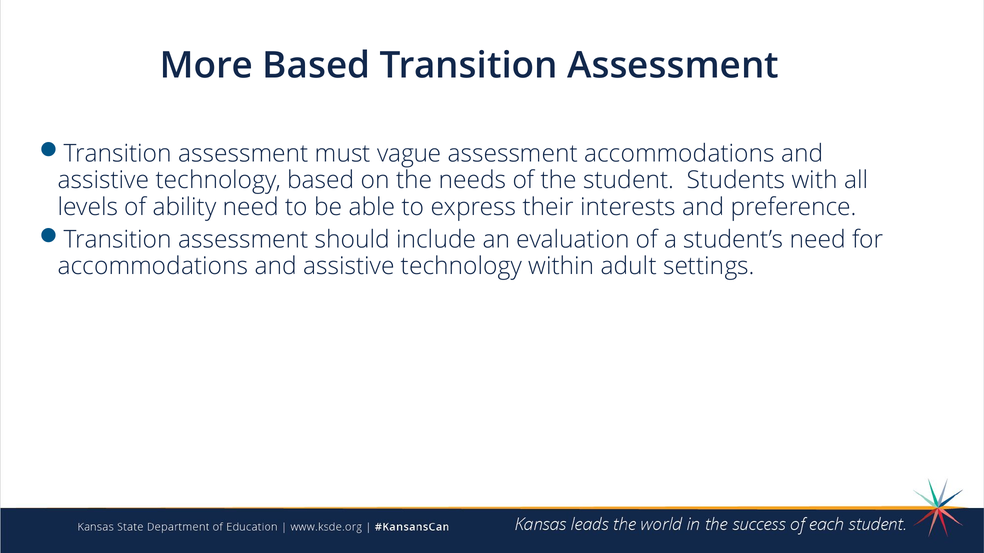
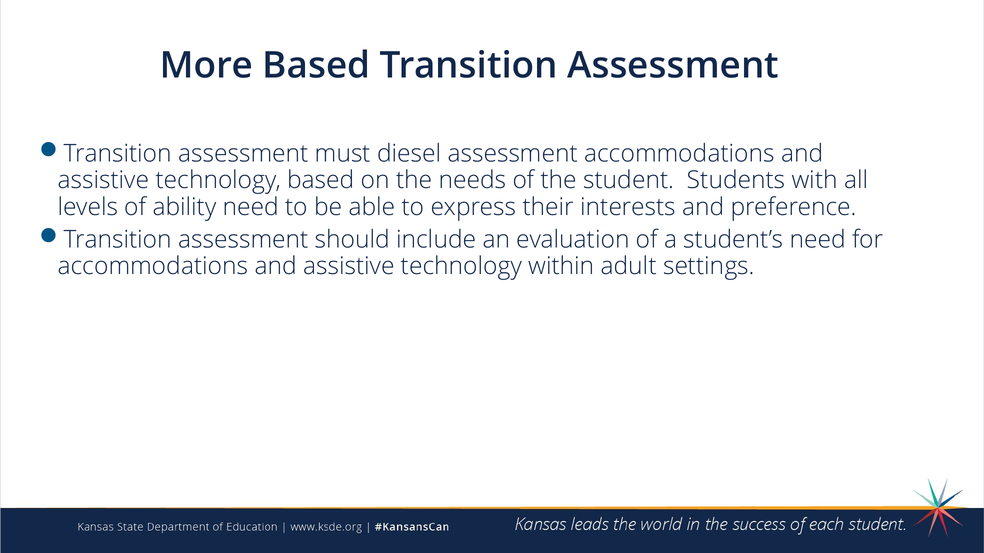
vague: vague -> diesel (409, 154)
